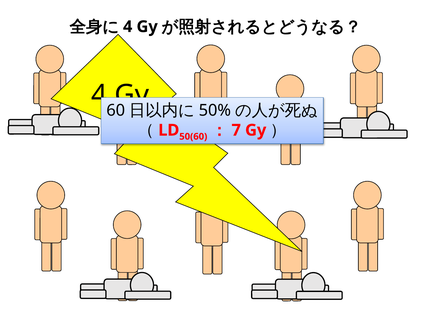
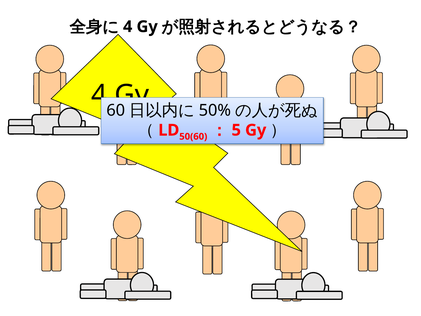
7: 7 -> 5 (236, 130)
